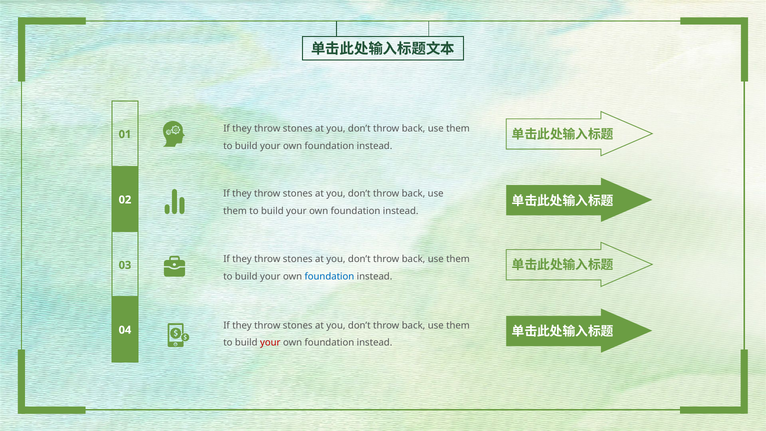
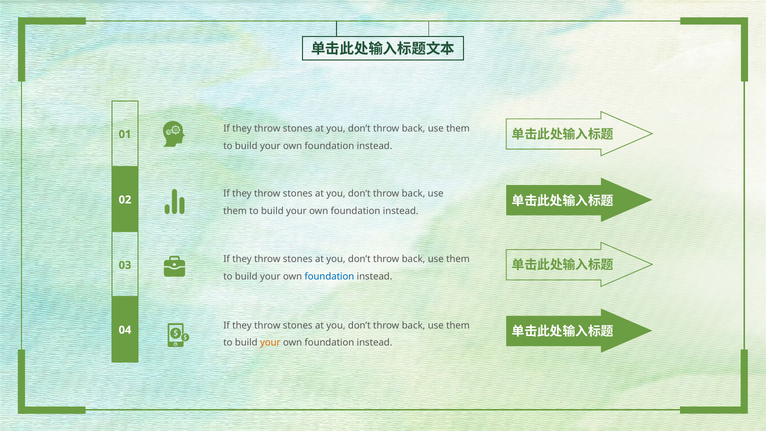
your colour: red -> orange (270, 343)
